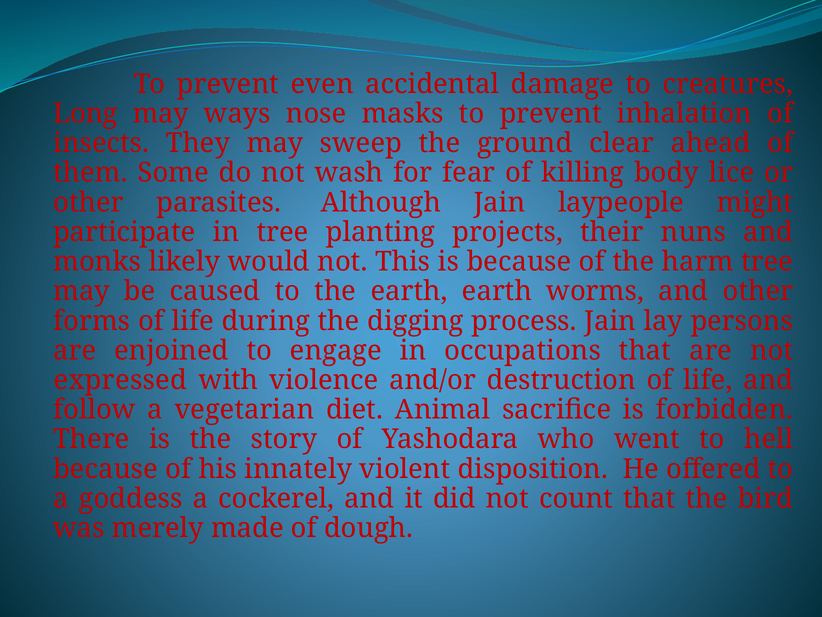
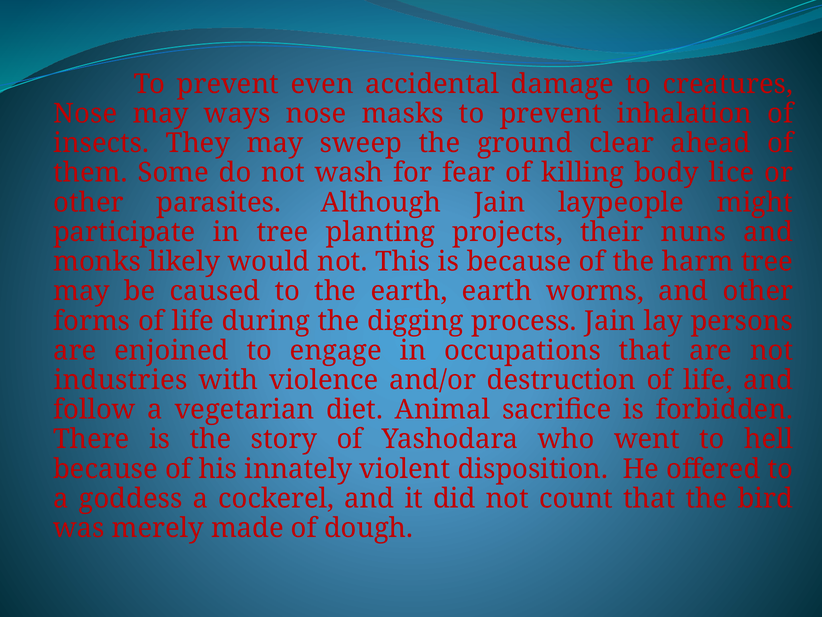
Long: Long -> Nose (85, 114)
expressed: expressed -> industries (120, 380)
